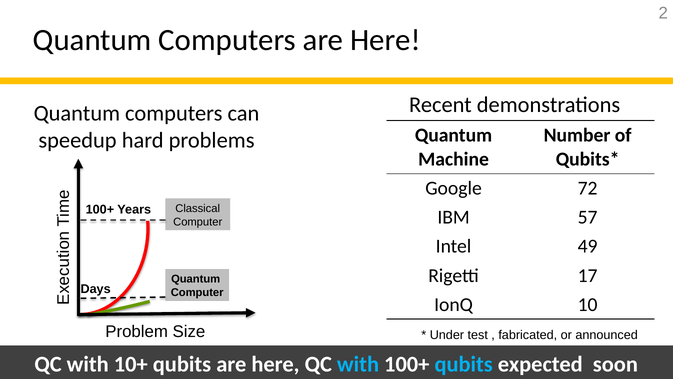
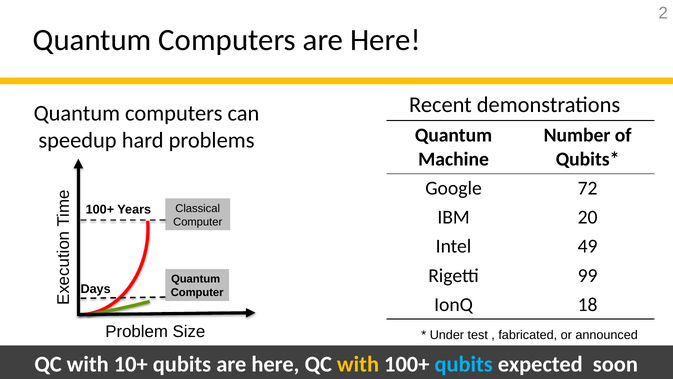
57: 57 -> 20 (588, 217)
17: 17 -> 99 (588, 275)
10: 10 -> 18 (588, 304)
with colour: light blue -> yellow (358, 364)
